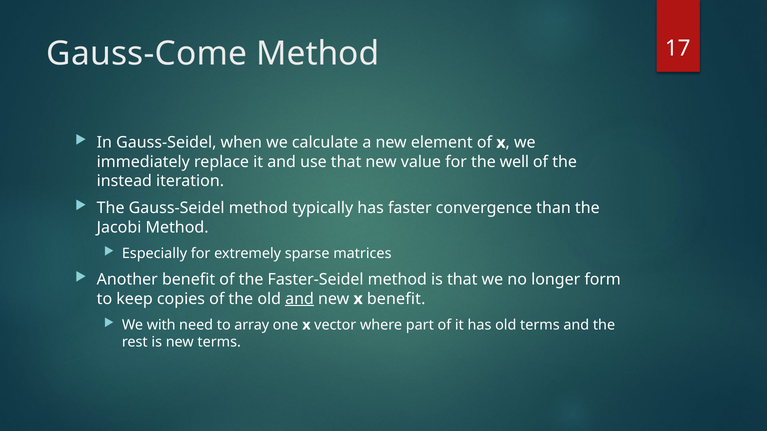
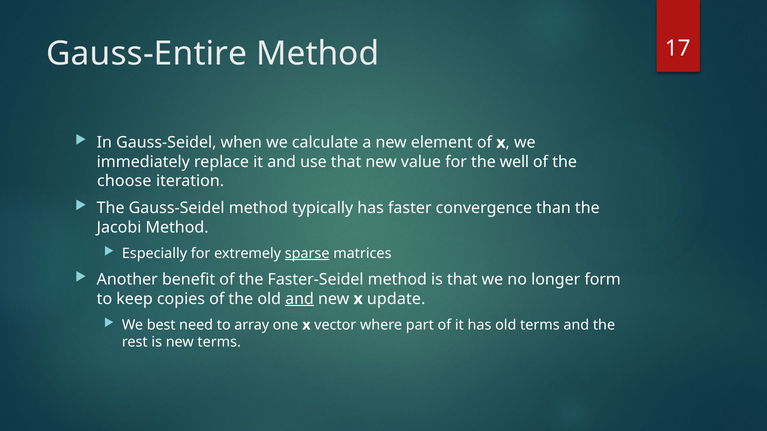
Gauss-Come: Gauss-Come -> Gauss-Entire (147, 54)
instead: instead -> choose (124, 181)
sparse underline: none -> present (307, 254)
x benefit: benefit -> update (396, 299)
with: with -> best (161, 325)
